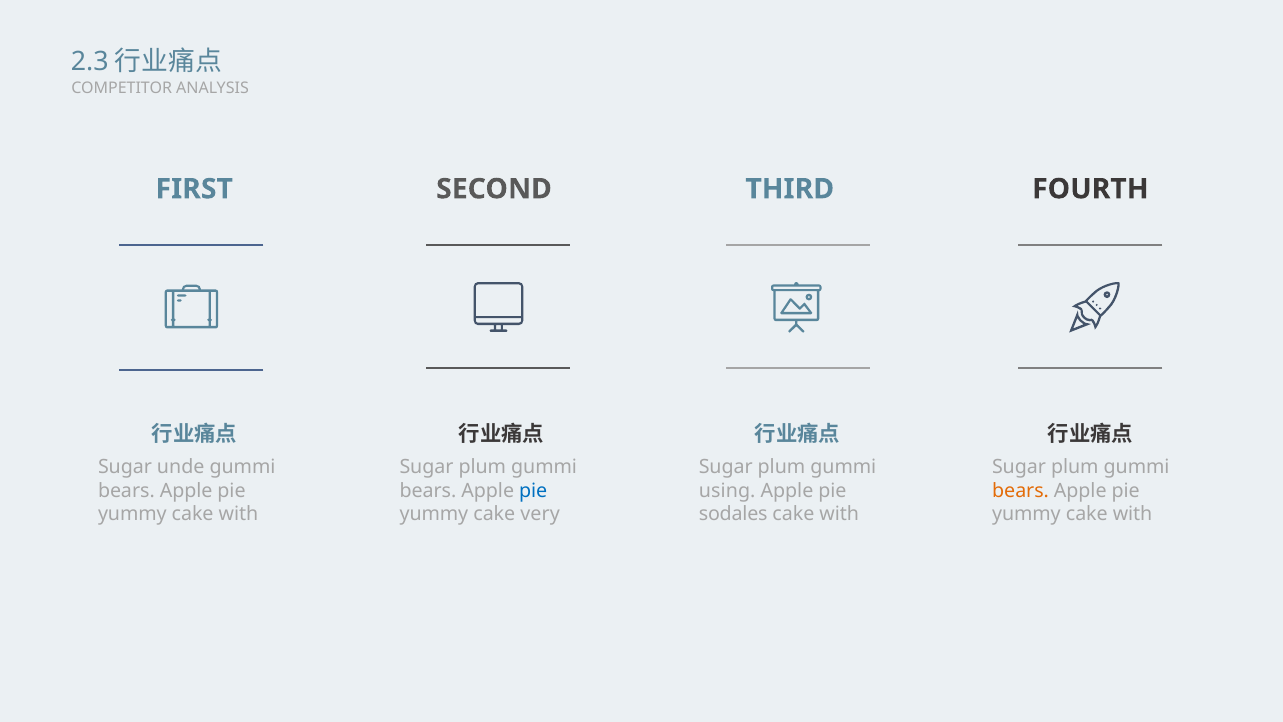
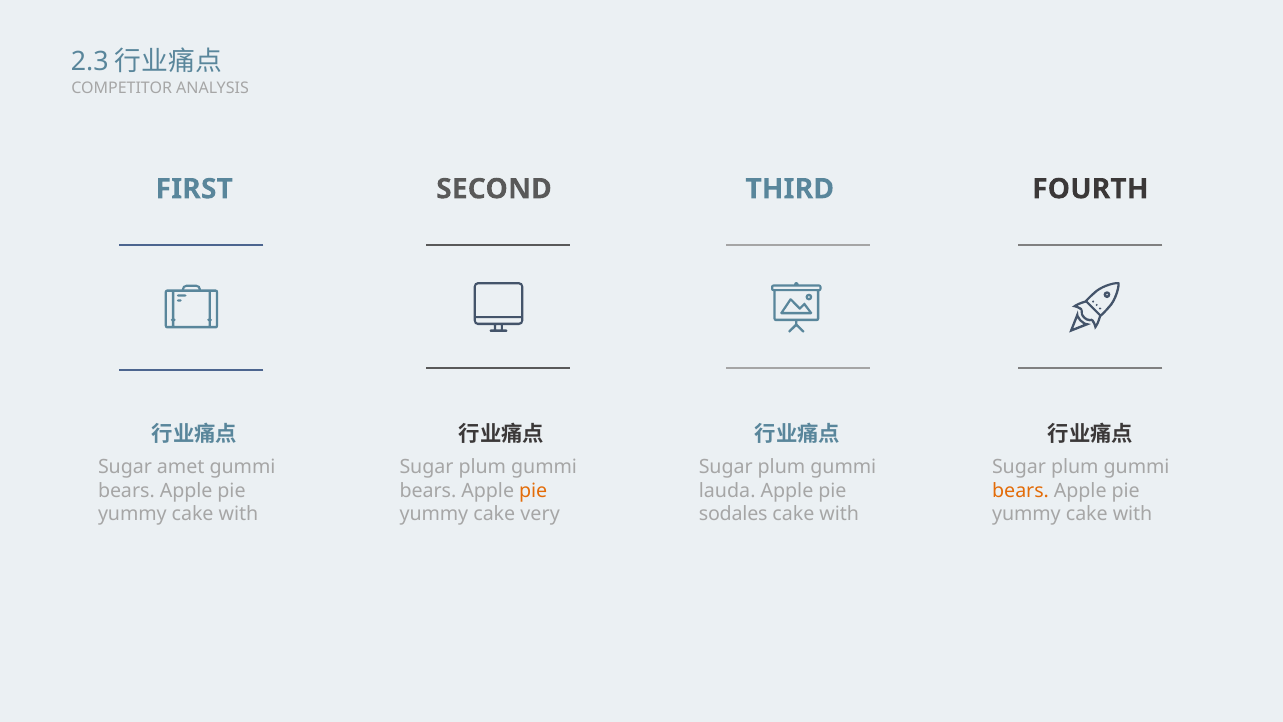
unde: unde -> amet (181, 467)
pie colour: blue -> orange (533, 490)
using: using -> lauda (727, 490)
